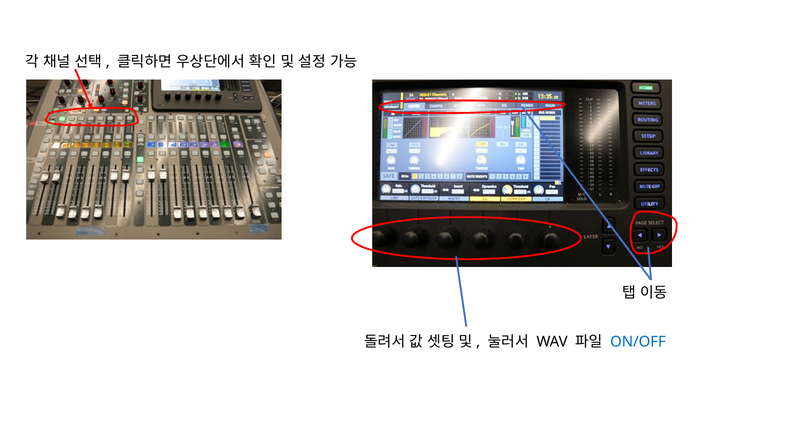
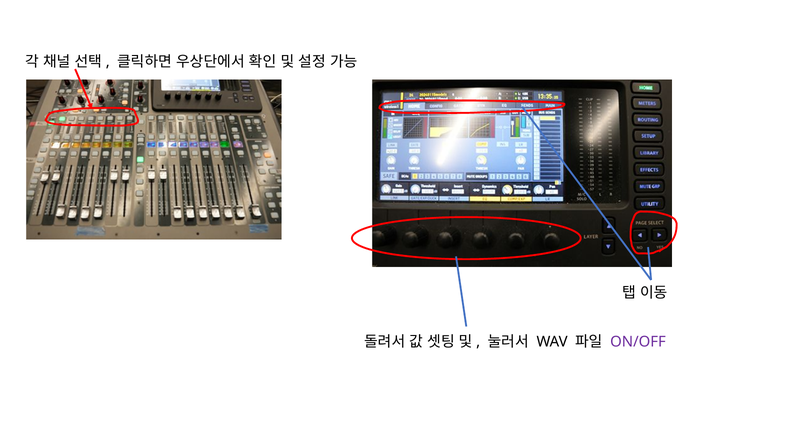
ON/OFF colour: blue -> purple (638, 342)
